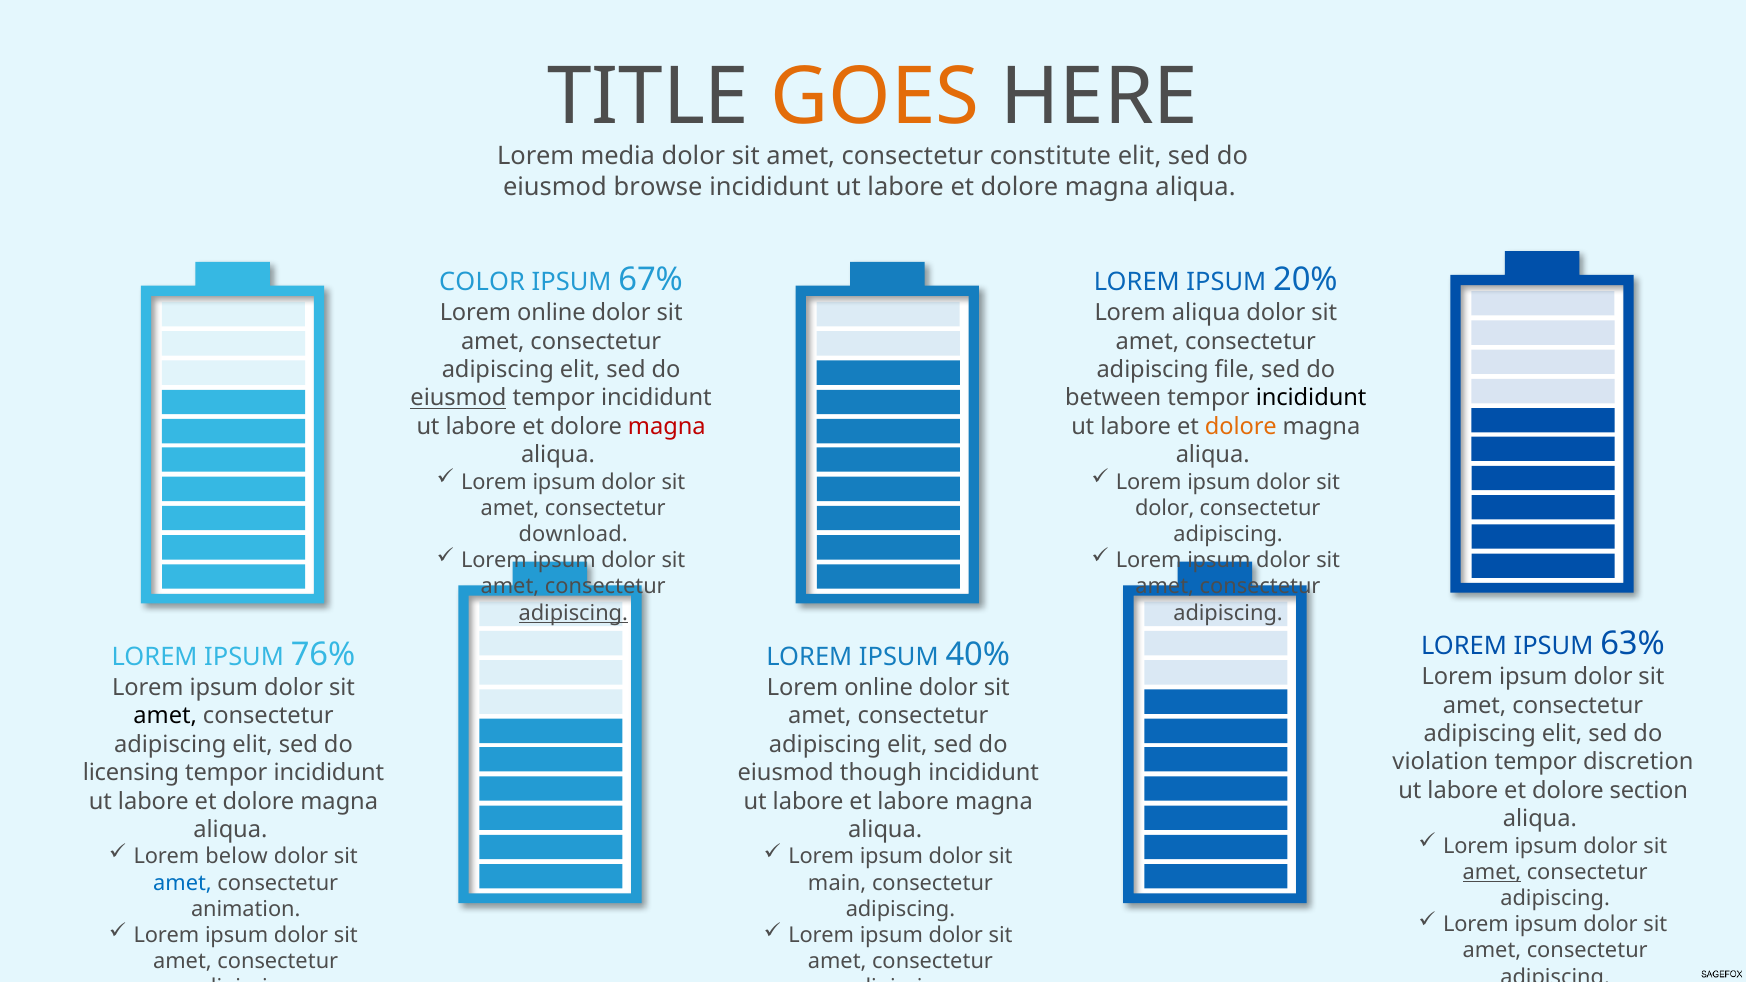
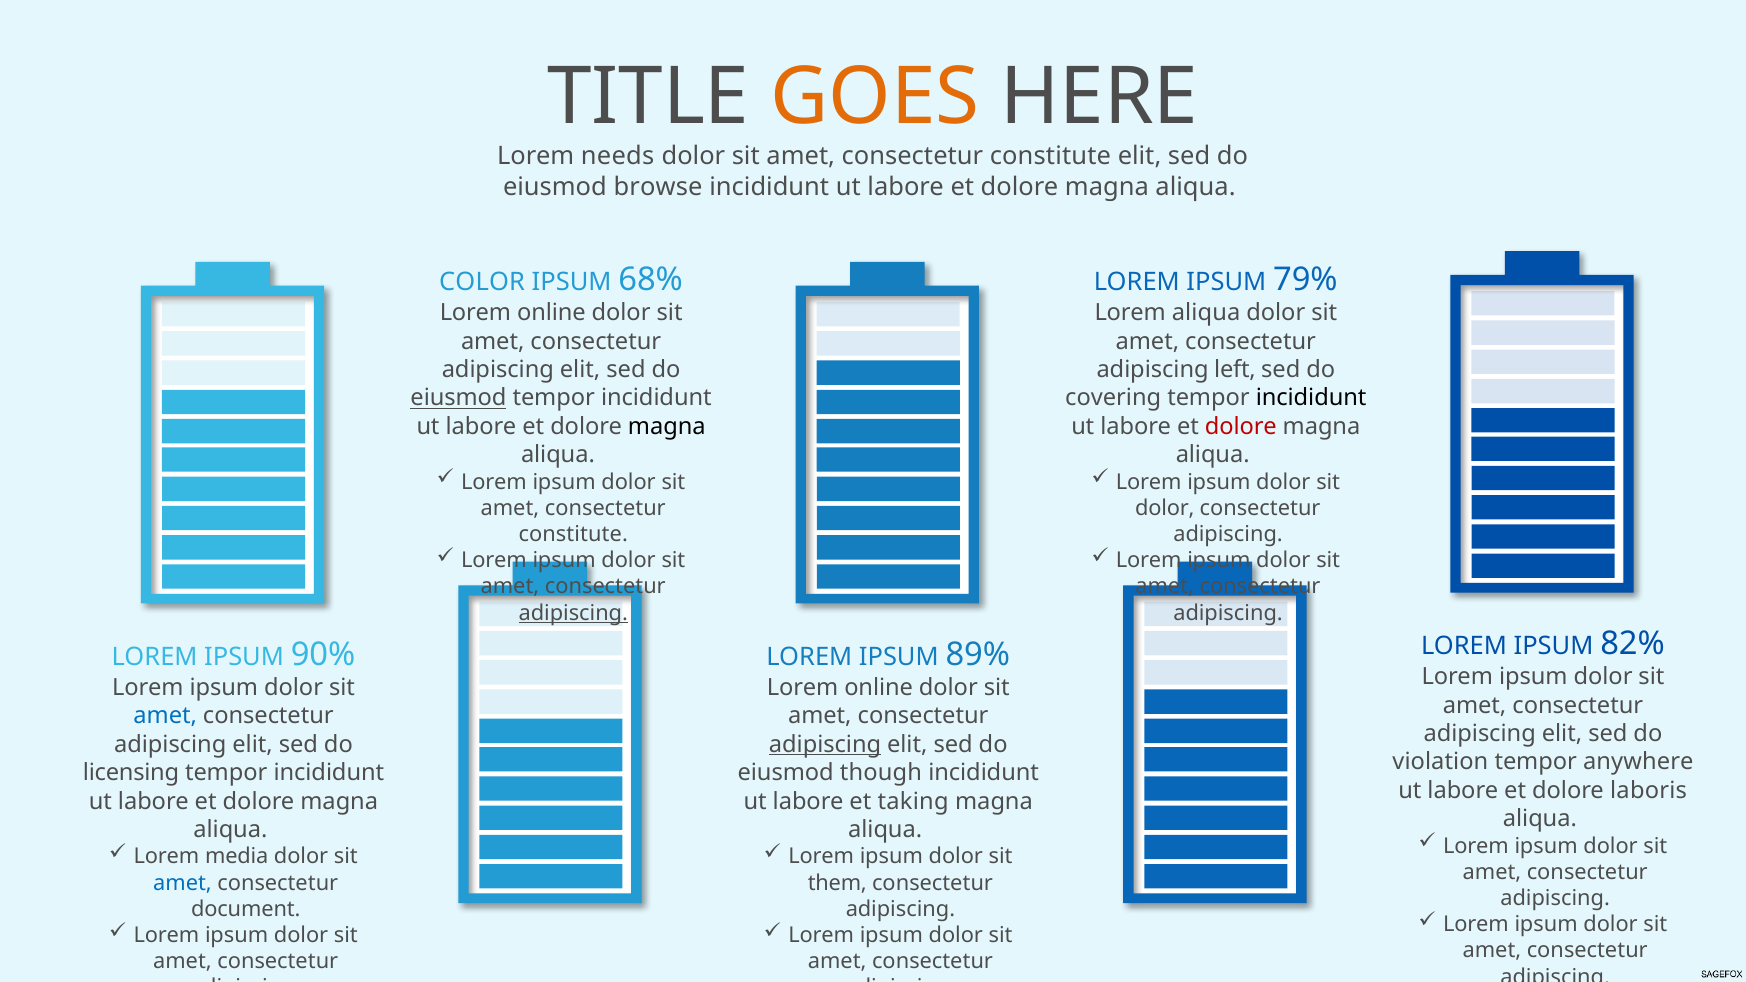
media: media -> needs (618, 156)
67%: 67% -> 68% (651, 280)
20%: 20% -> 79% (1305, 280)
file: file -> left (1235, 370)
between: between -> covering (1113, 398)
magna colour: red -> black (667, 427)
dolore colour: orange -> red (1241, 427)
download: download -> constitute (573, 534)
63%: 63% -> 82% (1633, 644)
76%: 76% -> 90% (323, 654)
40%: 40% -> 89% (978, 654)
amet colour: black -> blue (165, 716)
adipiscing underline: none -> present (825, 744)
discretion: discretion -> anywhere (1638, 762)
section: section -> laboris (1649, 791)
et labore: labore -> taking (913, 801)
below: below -> media (237, 857)
amet underline: present -> none (1492, 872)
main: main -> them (837, 883)
animation: animation -> document (246, 909)
